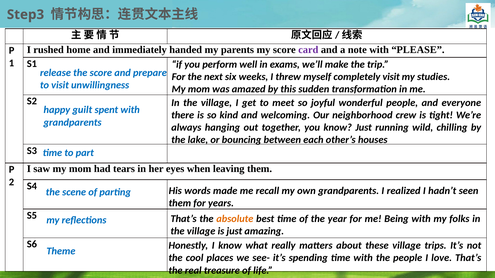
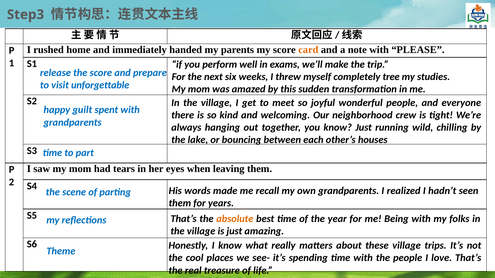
card colour: purple -> orange (308, 50)
completely visit: visit -> tree (391, 77)
unwillingness: unwillingness -> unforgettable (100, 85)
